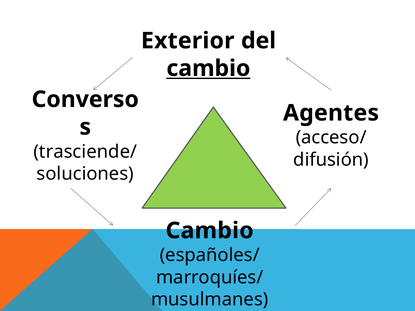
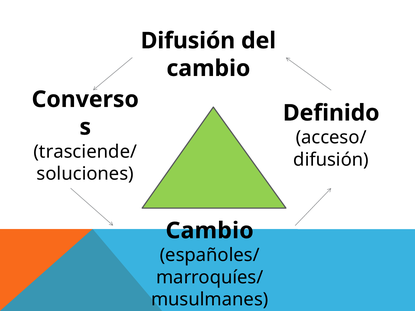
Exterior: Exterior -> Difusión (188, 41)
cambio underline: present -> none (208, 68)
Agentes: Agentes -> Definido (331, 113)
